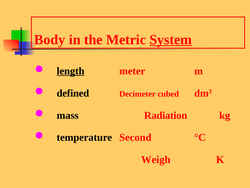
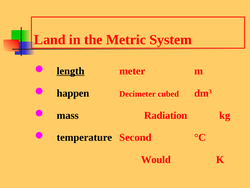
Body: Body -> Land (50, 40)
System underline: present -> none (171, 40)
defined: defined -> happen (73, 93)
Weigh: Weigh -> Would (156, 159)
